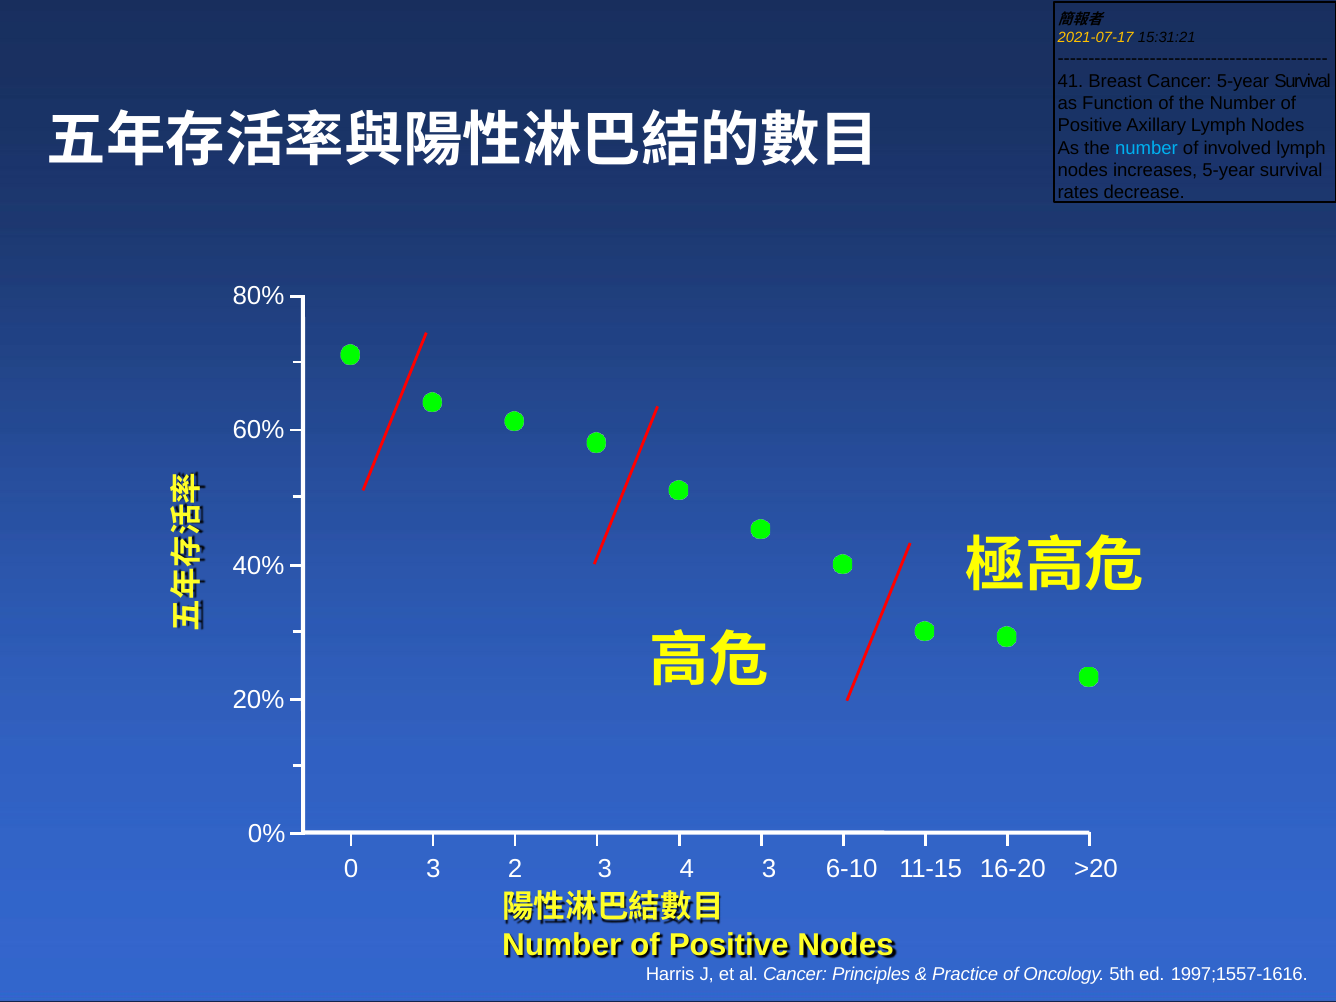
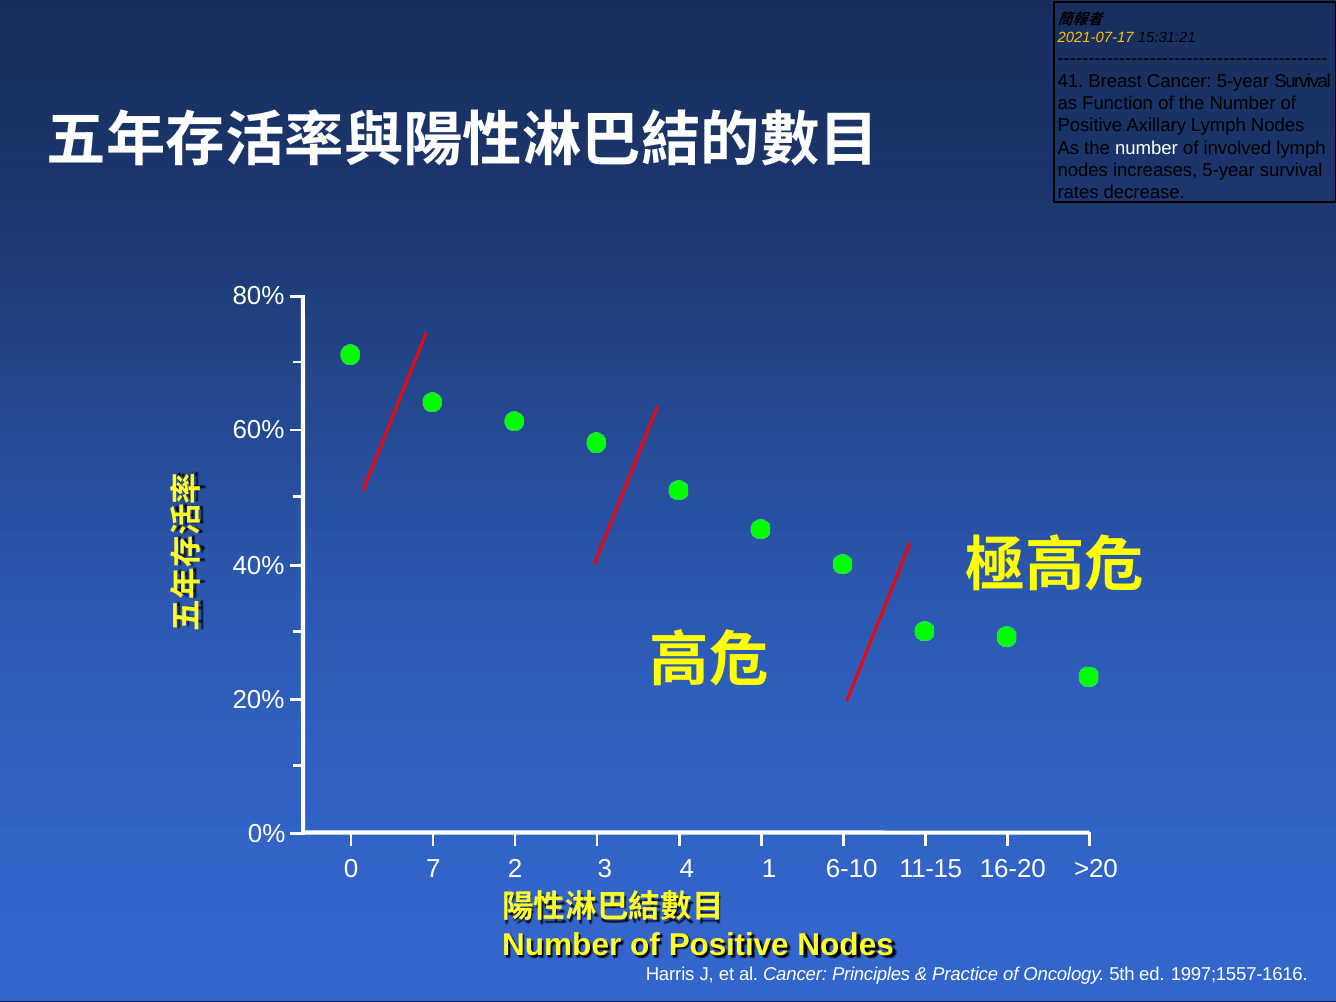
number colour: light blue -> white (1146, 148)
0 3: 3 -> 7 (433, 869)
4 3: 3 -> 1 (769, 869)
